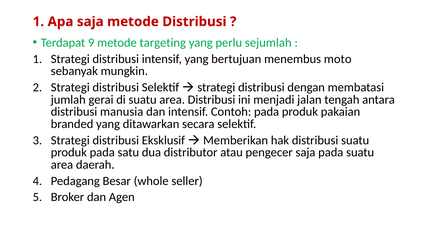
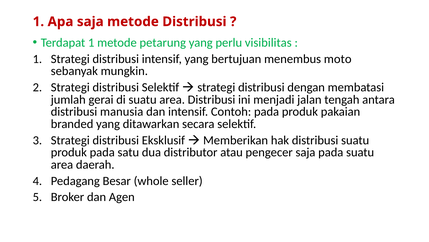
Terdapat 9: 9 -> 1 (91, 43)
targeting: targeting -> petarung (163, 43)
sejumlah: sejumlah -> visibilitas (268, 43)
